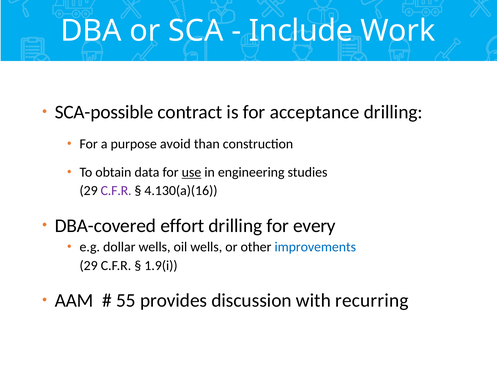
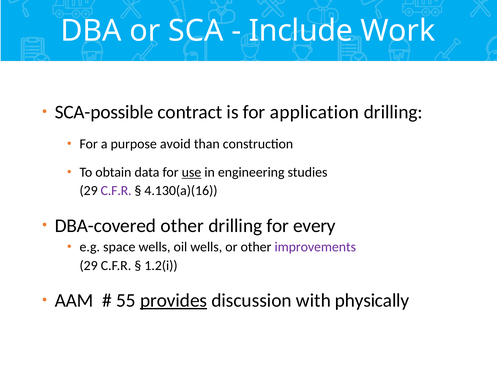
acceptance: acceptance -> application (314, 112)
DBA-covered effort: effort -> other (182, 226)
dollar: dollar -> space (119, 247)
improvements colour: blue -> purple (315, 247)
1.9(i: 1.9(i -> 1.2(i (161, 265)
provides underline: none -> present (174, 300)
recurring: recurring -> physically (372, 300)
